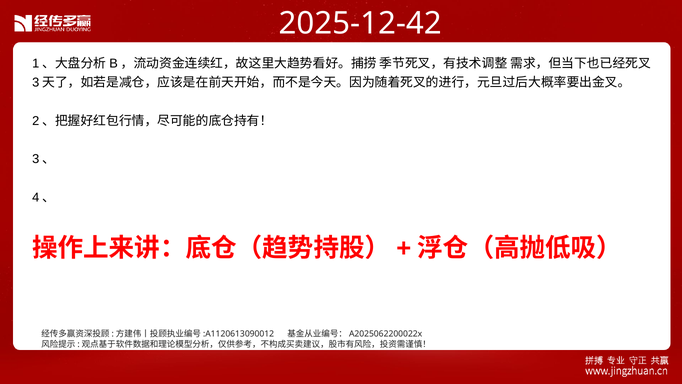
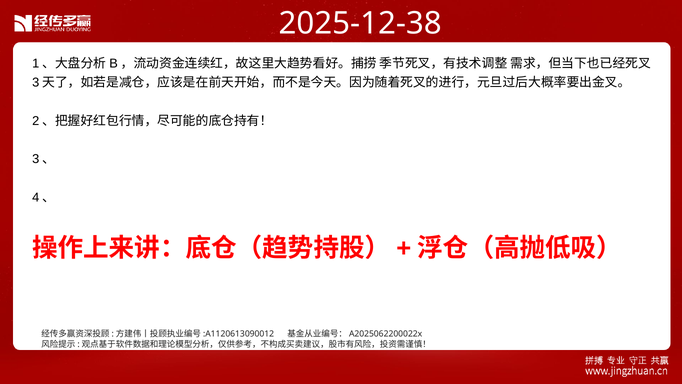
2025-12-42: 2025-12-42 -> 2025-12-38 (360, 23)
